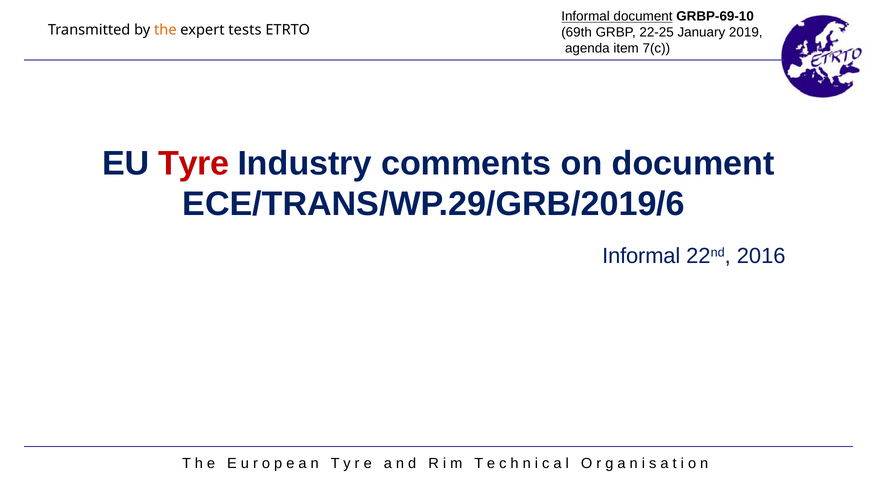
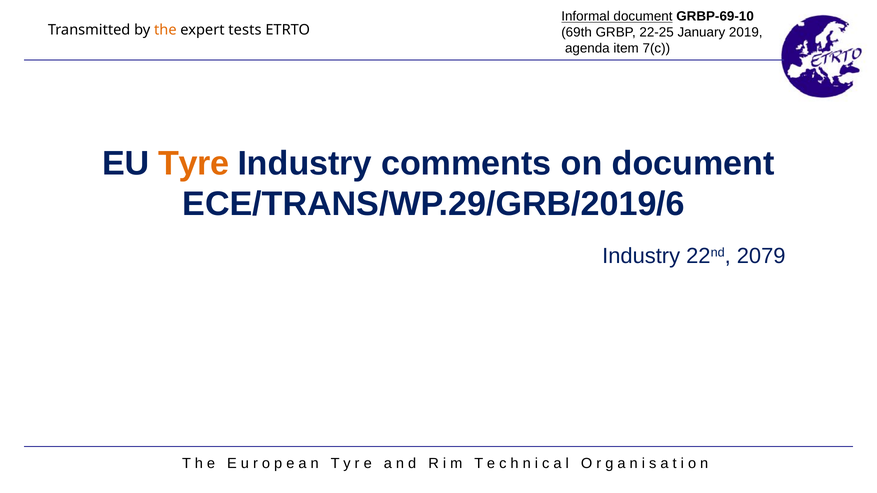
Tyre colour: red -> orange (194, 163)
Informal: Informal -> Industry (641, 256)
2016: 2016 -> 2079 (761, 256)
